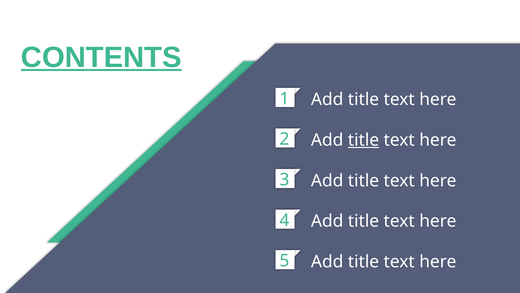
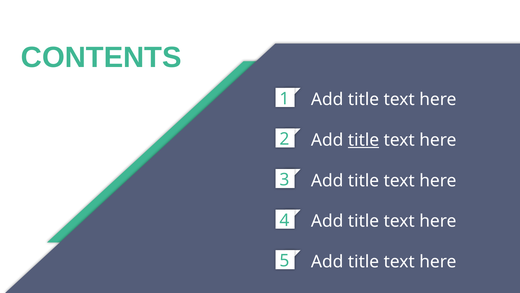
CONTENTS underline: present -> none (101, 57)
